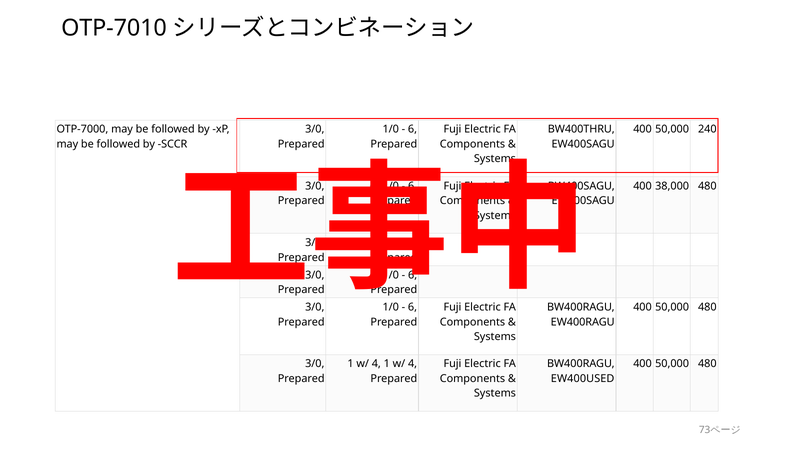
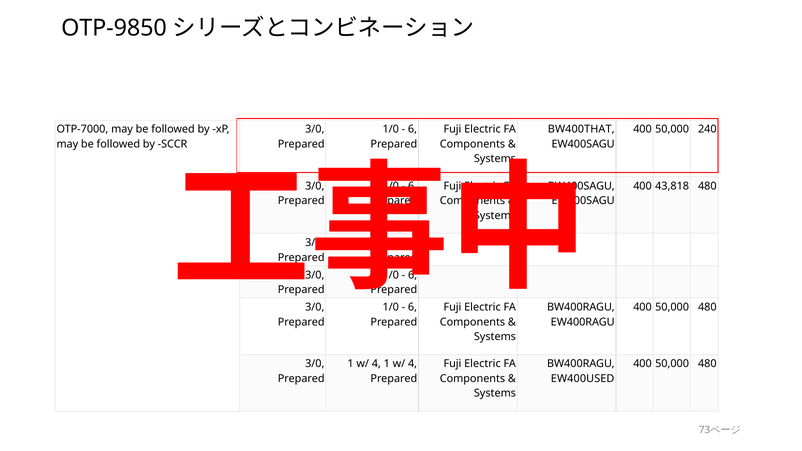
OTP-7010: OTP-7010 -> OTP-9850 (114, 28)
BW400THRU: BW400THRU -> BW400THAT (581, 129)
38,000: 38,000 -> 43,818 (672, 186)
